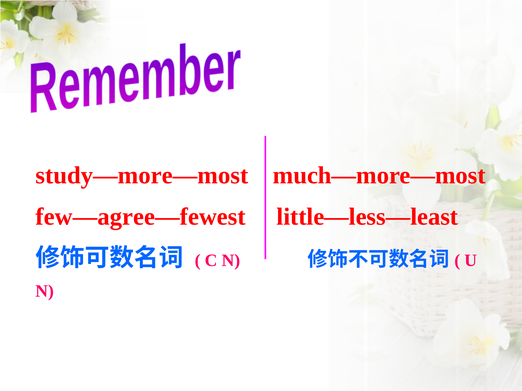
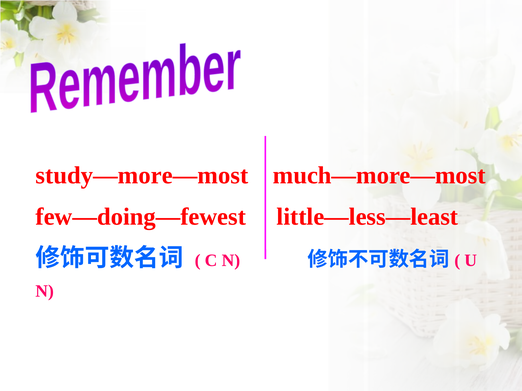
few—agree—fewest: few—agree—fewest -> few—doing—fewest (141, 217)
